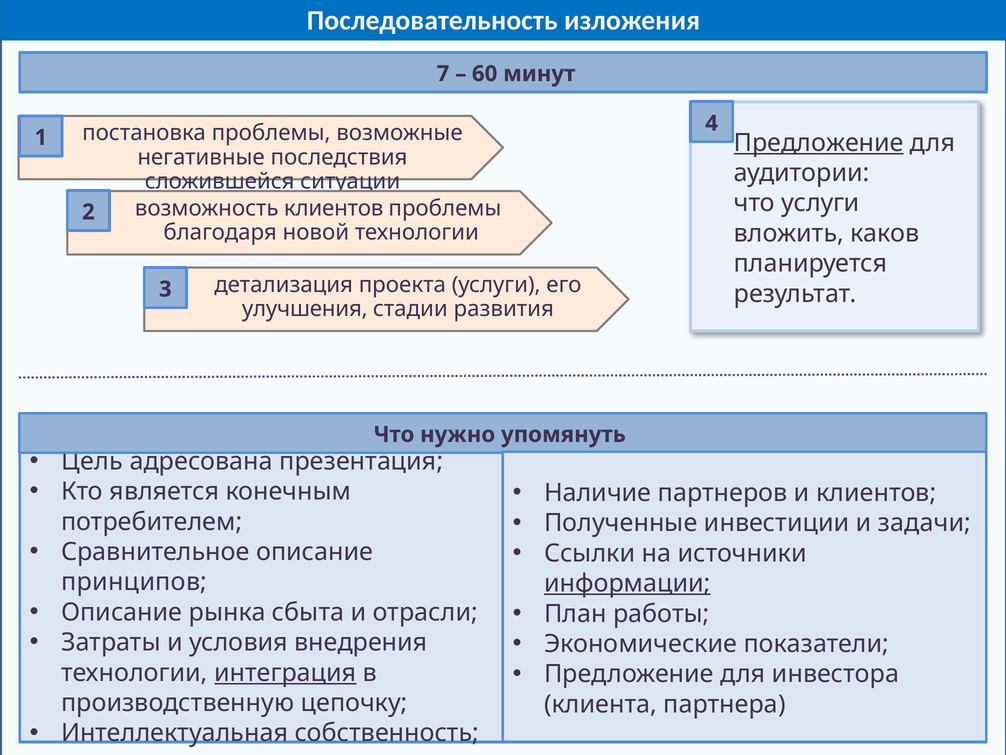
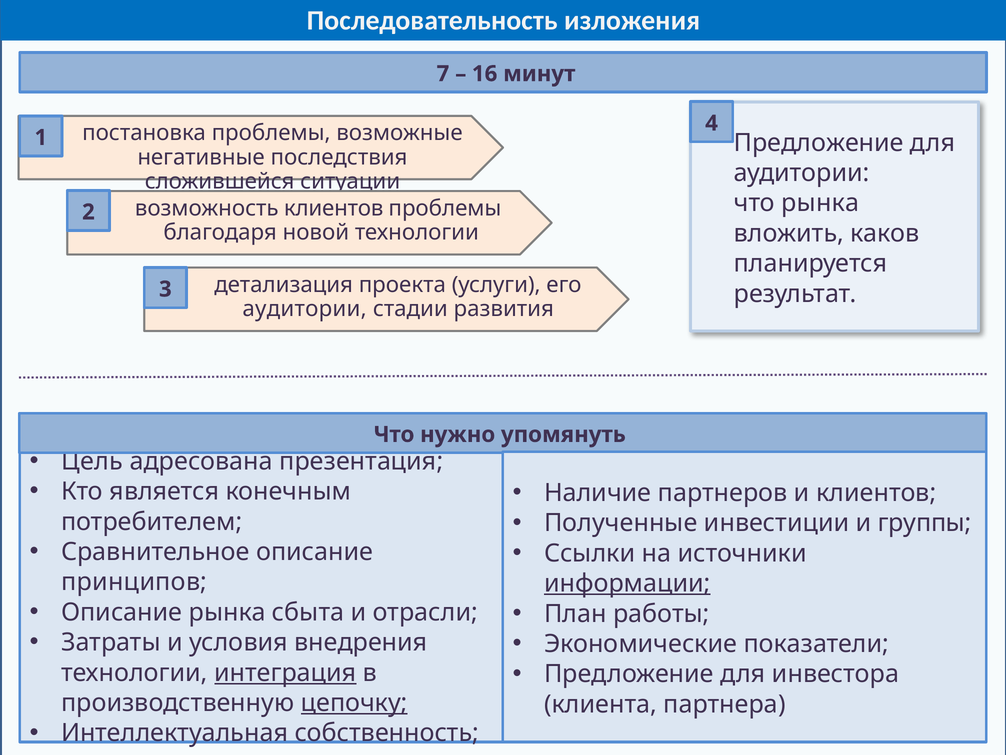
60: 60 -> 16 (485, 74)
Предложение underline: present -> none (819, 143)
что услуги: услуги -> рынка (820, 203)
улучшения: улучшения -> аудитории (305, 309)
задачи: задачи -> группы (925, 523)
цепочку underline: none -> present (354, 702)
